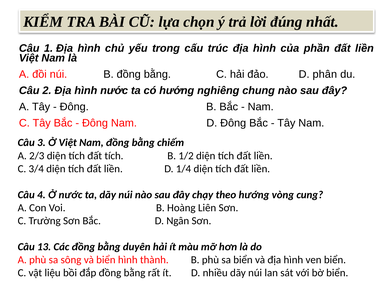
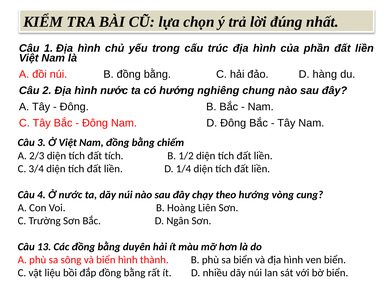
phân: phân -> hàng (325, 74)
